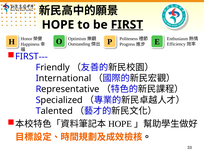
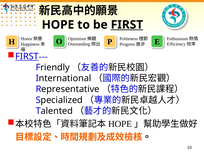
FIRST underline: none -> present (27, 56)
